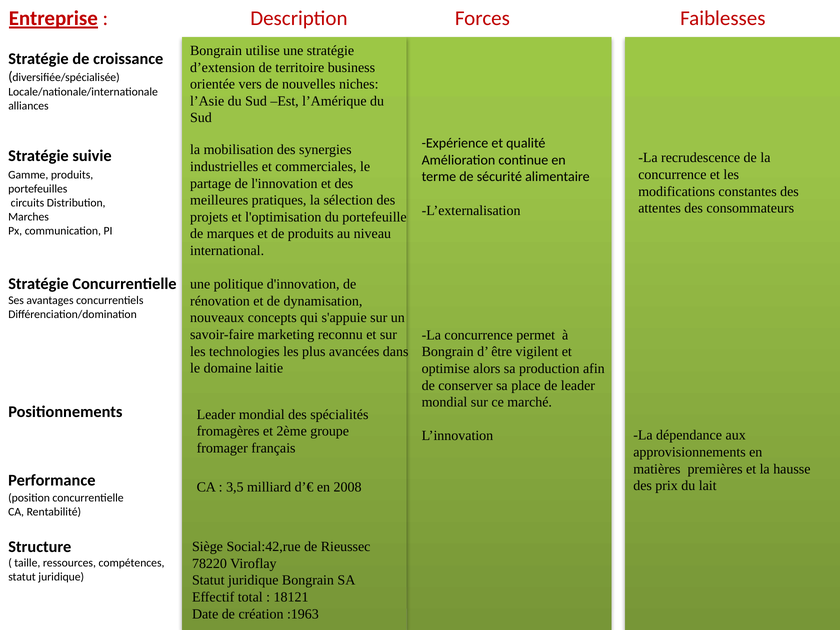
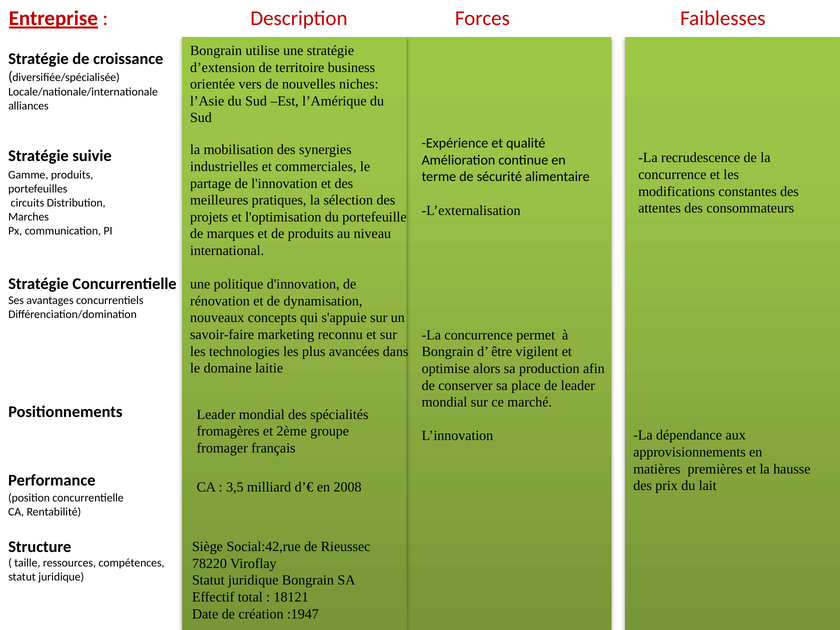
:1963: :1963 -> :1947 (303, 614)
